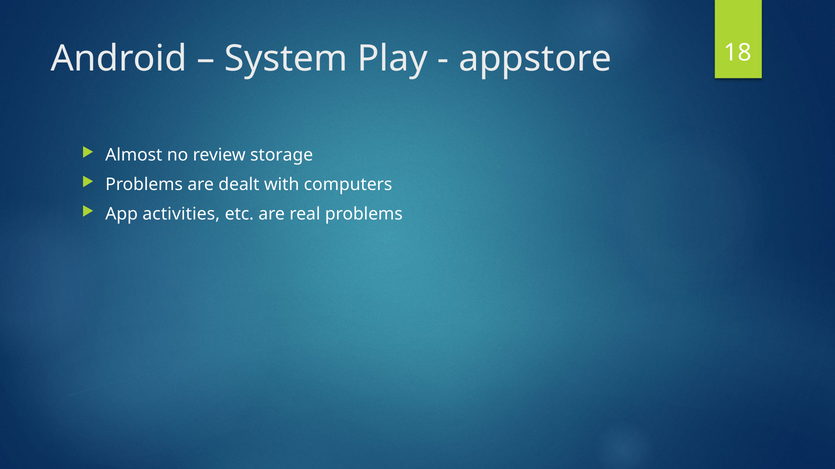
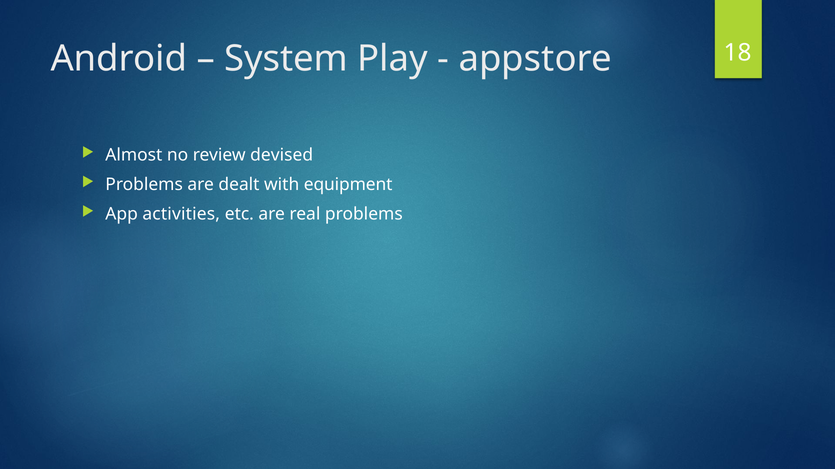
storage: storage -> devised (282, 155)
computers: computers -> equipment (348, 185)
